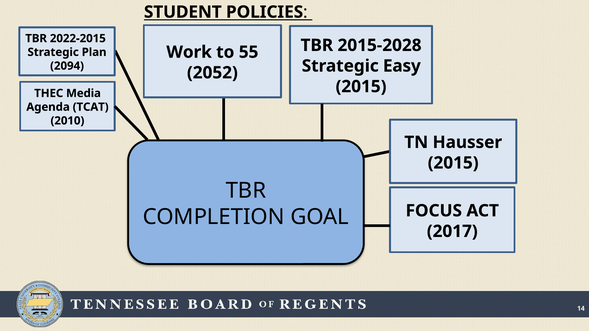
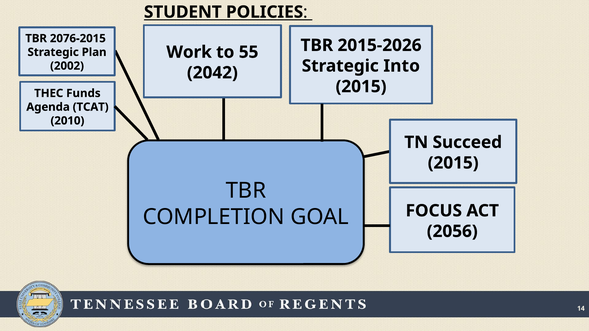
2022-2015: 2022-2015 -> 2076-2015 (78, 38)
2015-2028: 2015-2028 -> 2015-2026 (380, 45)
Easy: Easy -> Into (402, 66)
2094: 2094 -> 2002 (67, 66)
2052: 2052 -> 2042 (212, 73)
Media: Media -> Funds (83, 93)
Hausser: Hausser -> Succeed (467, 142)
2017: 2017 -> 2056 (452, 232)
